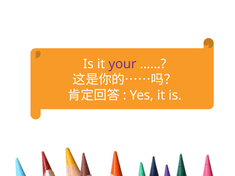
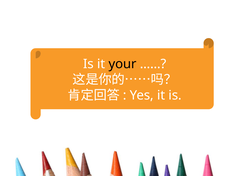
your colour: purple -> black (123, 64)
